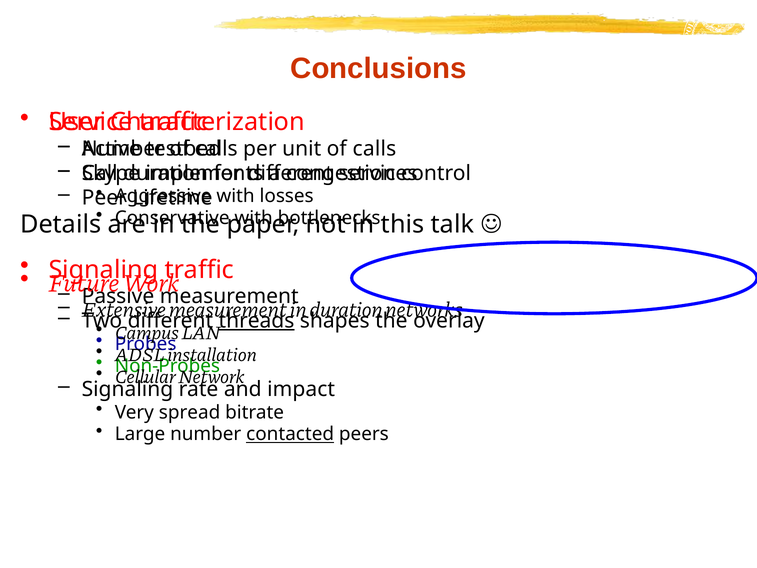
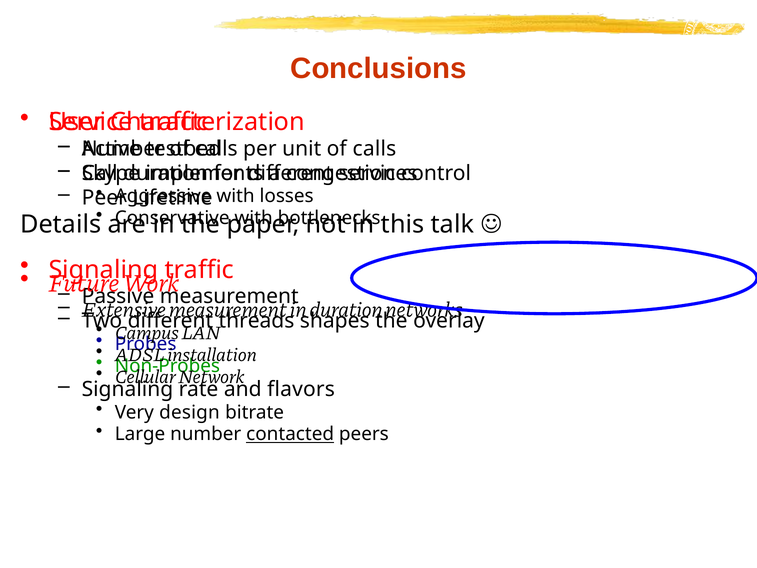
threads underline: present -> none (256, 321)
impact: impact -> flavors (301, 389)
spread: spread -> design (189, 412)
